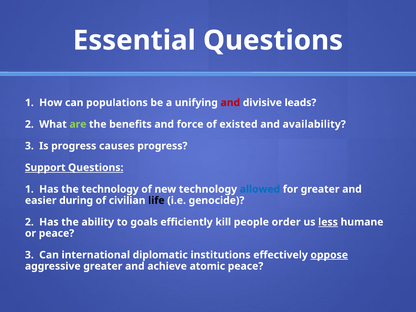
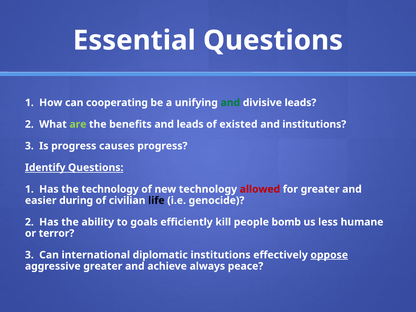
populations: populations -> cooperating (117, 103)
and colour: red -> green (230, 103)
and force: force -> leads (190, 124)
and availability: availability -> institutions (314, 124)
Support: Support -> Identify (45, 168)
allowed colour: blue -> red (260, 189)
order: order -> bomb (286, 222)
less underline: present -> none (328, 222)
or peace: peace -> terror (56, 233)
atomic: atomic -> always (207, 266)
